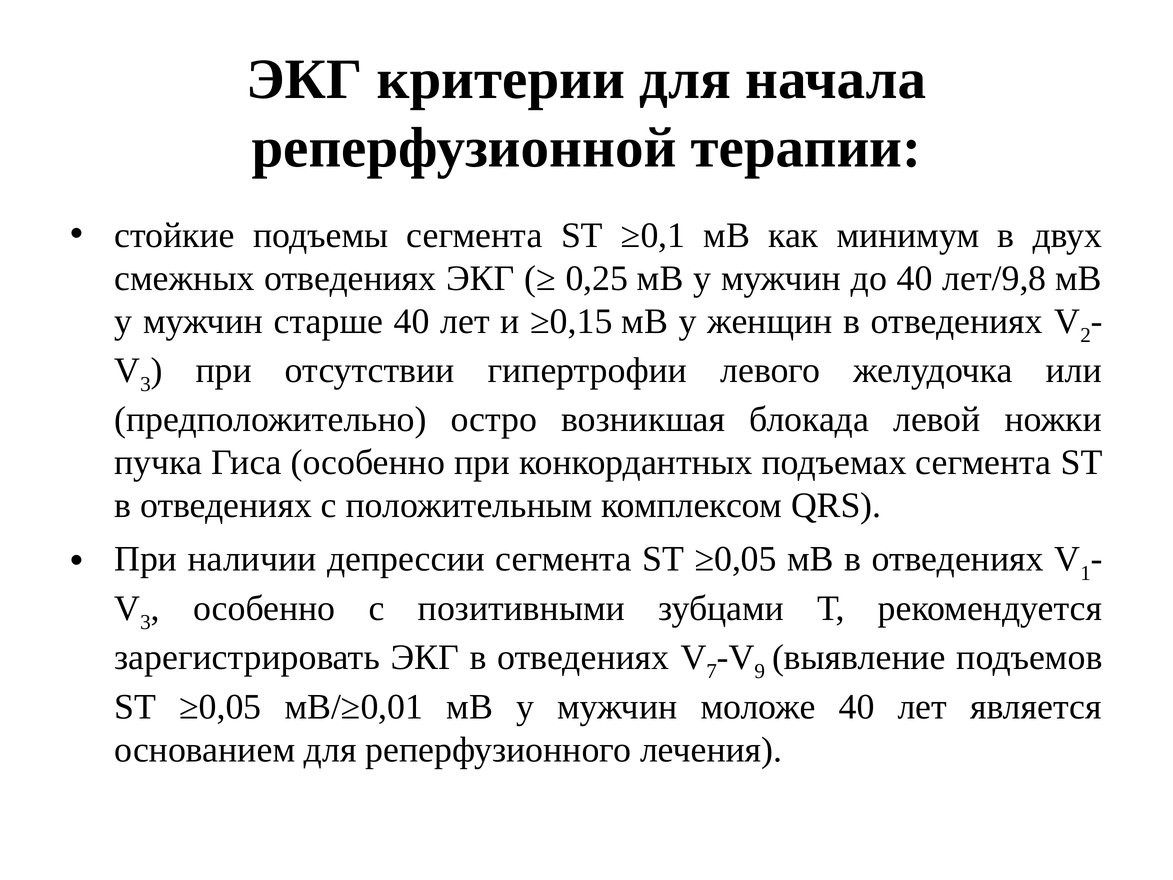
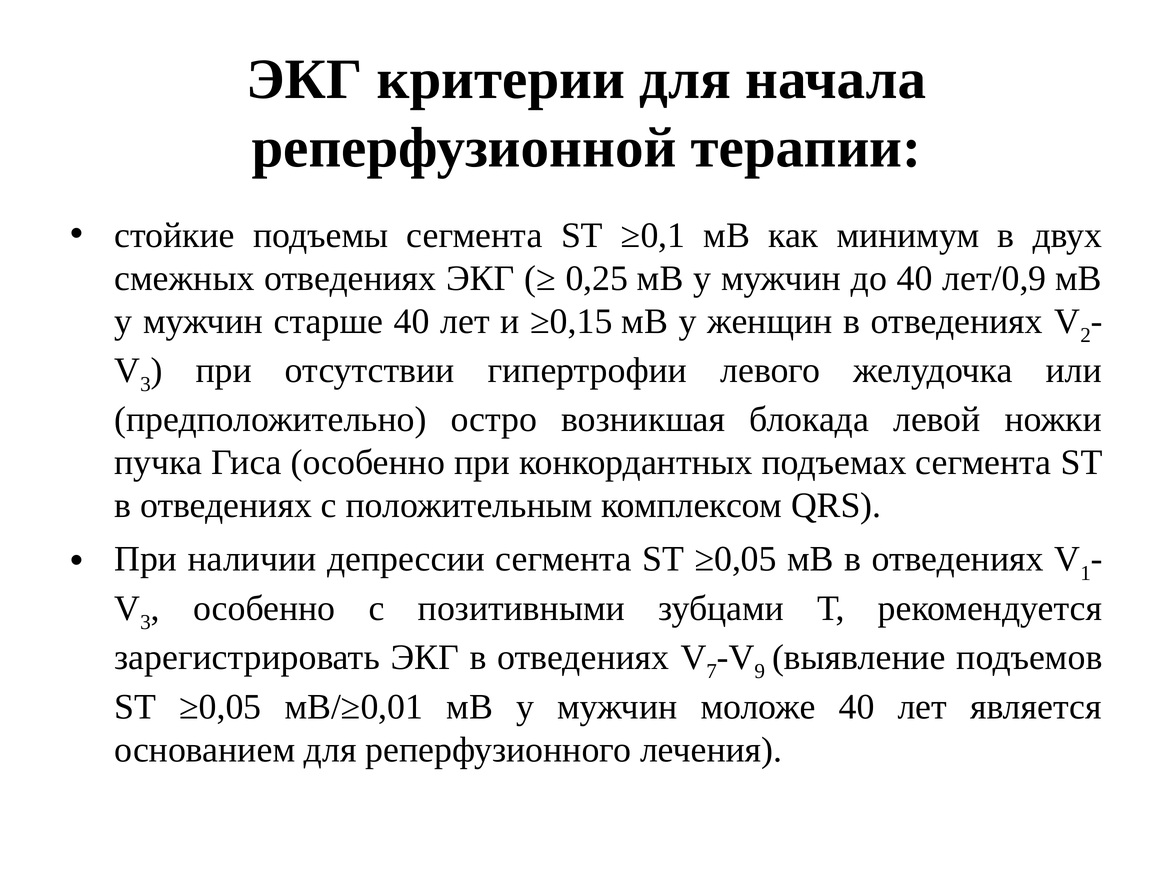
лет/9,8: лет/9,8 -> лет/0,9 (994, 278)
